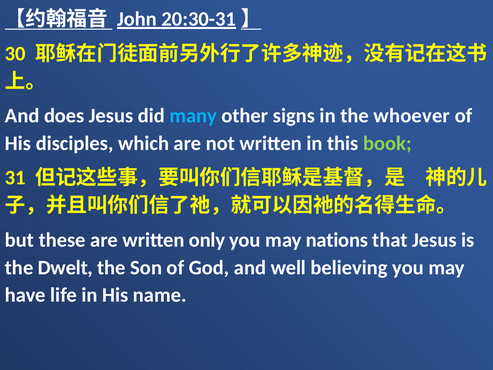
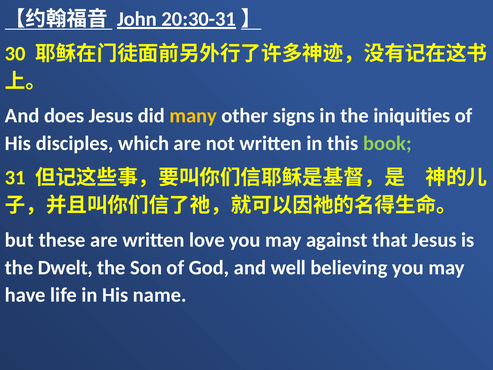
many colour: light blue -> yellow (193, 116)
whoever: whoever -> iniquities (412, 116)
only: only -> love (207, 240)
nations: nations -> against (337, 240)
